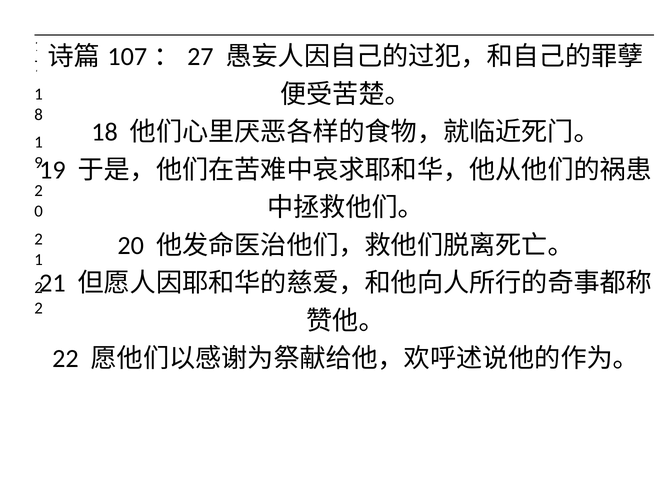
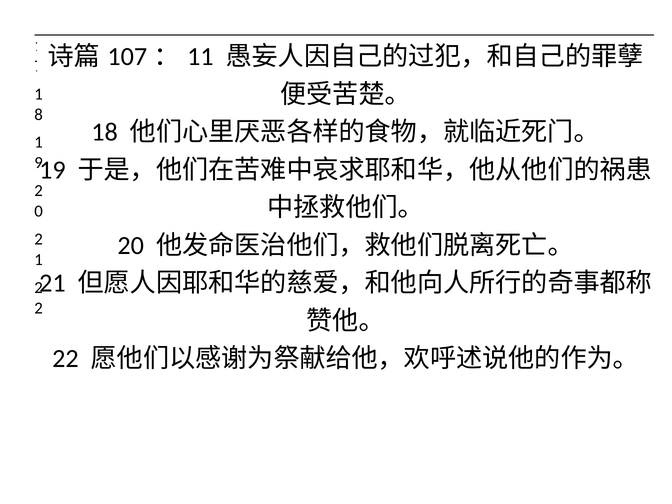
27: 27 -> 11 (200, 57)
